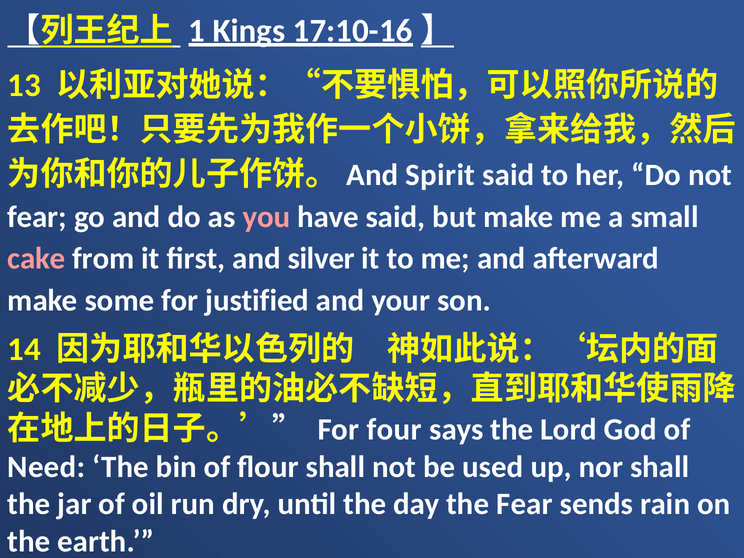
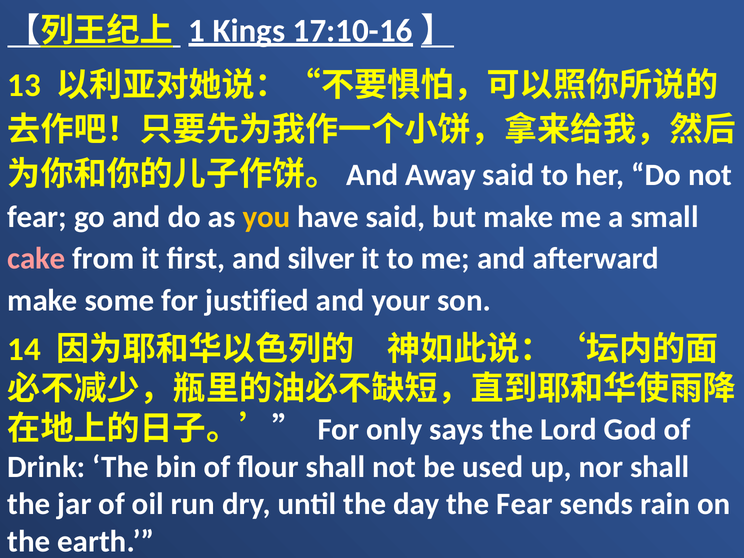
Spirit: Spirit -> Away (441, 175)
you colour: pink -> yellow (266, 217)
four: four -> only (394, 429)
Need: Need -> Drink (46, 467)
